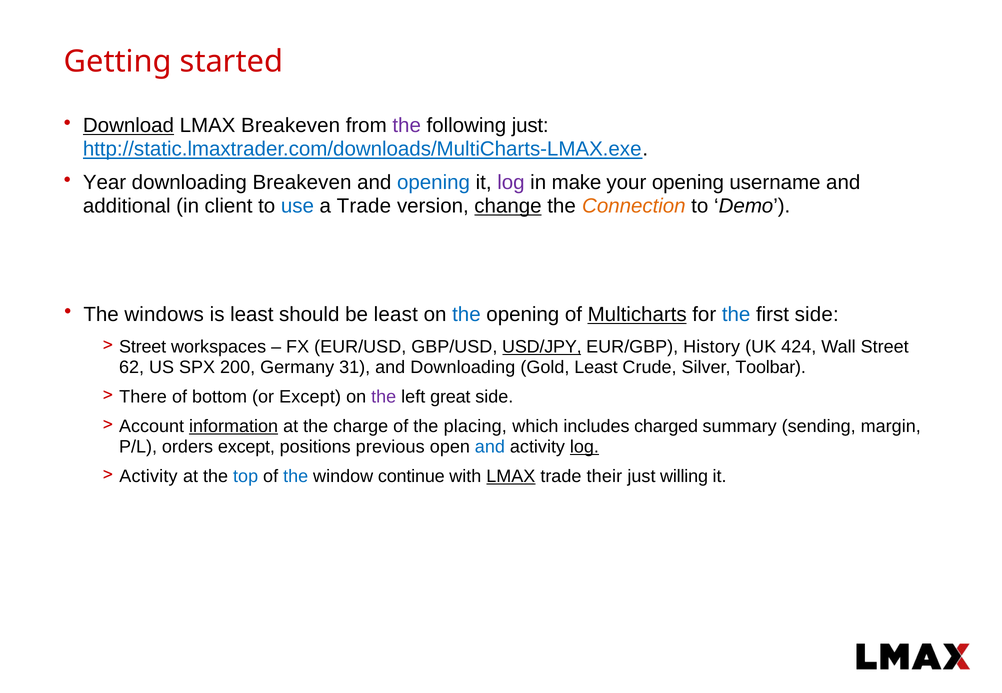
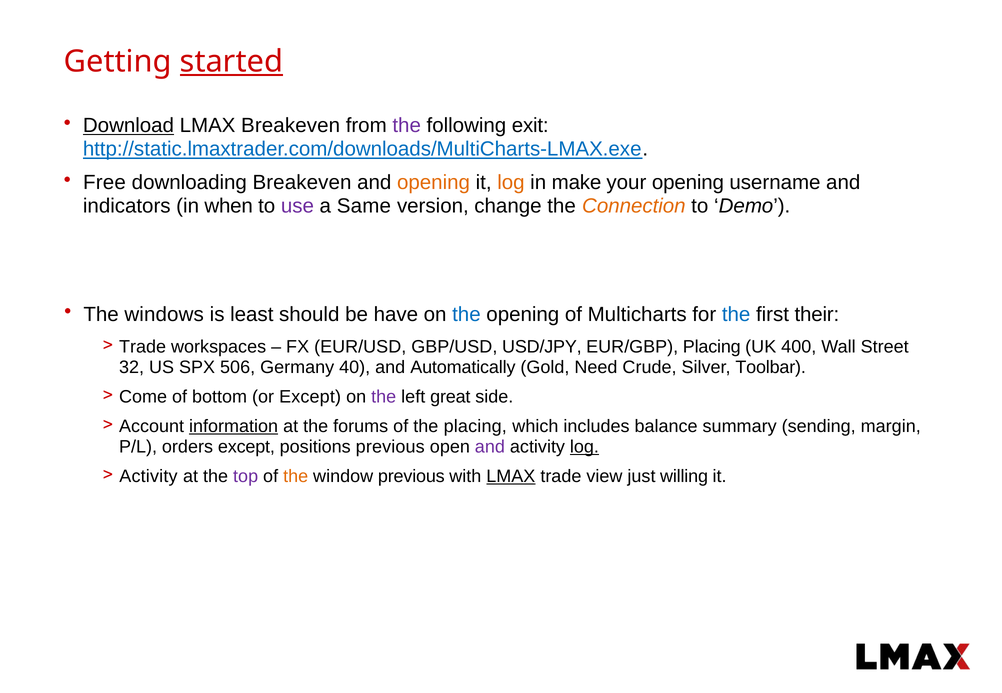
started underline: none -> present (232, 62)
following just: just -> exit (530, 126)
Year: Year -> Free (104, 183)
opening colour: blue -> orange (434, 183)
log colour: purple -> orange (511, 183)
additional: additional -> indicators (127, 206)
client: client -> when (229, 206)
use colour: blue -> purple (297, 206)
a Trade: Trade -> Same (364, 206)
change underline: present -> none (508, 206)
be least: least -> have (396, 315)
Multicharts underline: present -> none (637, 315)
first side: side -> their (817, 315)
Street: Street -> Trade (143, 347)
USD/JPY underline: present -> none (542, 347)
EUR/GBP History: History -> Placing (712, 347)
424: 424 -> 400 (799, 347)
62: 62 -> 32 (132, 368)
200: 200 -> 506 (238, 368)
31: 31 -> 40 (355, 368)
and Downloading: Downloading -> Automatically (463, 368)
Gold Least: Least -> Need (596, 368)
There: There -> Come (143, 397)
charge: charge -> forums (361, 427)
charged: charged -> balance (666, 427)
and colour: blue -> purple (490, 447)
top colour: blue -> purple (246, 477)
the colour: blue -> orange (296, 477)
window continue: continue -> previous (411, 477)
their: their -> view (604, 477)
